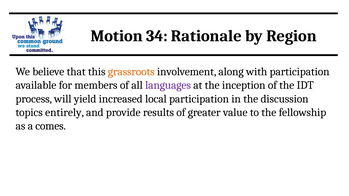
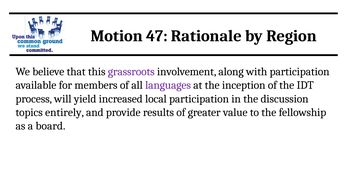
34: 34 -> 47 (157, 36)
grassroots colour: orange -> purple (131, 72)
comes: comes -> board (50, 126)
